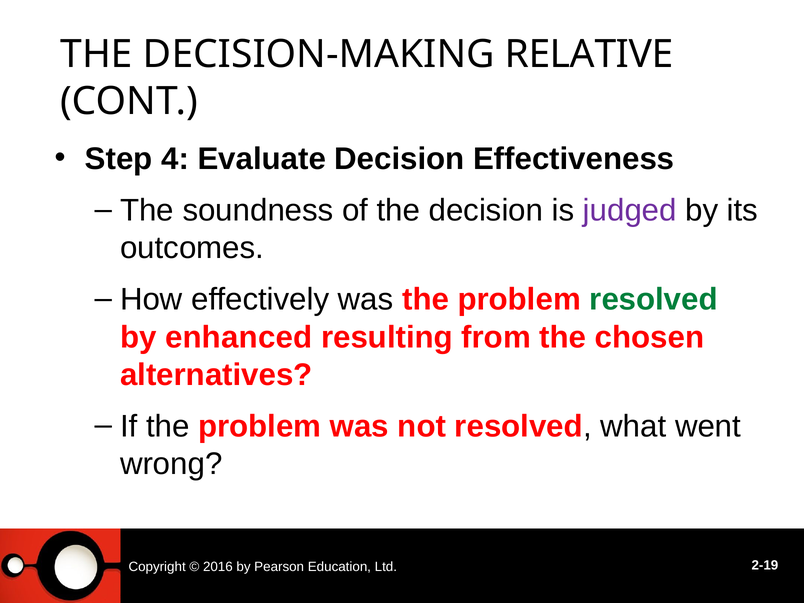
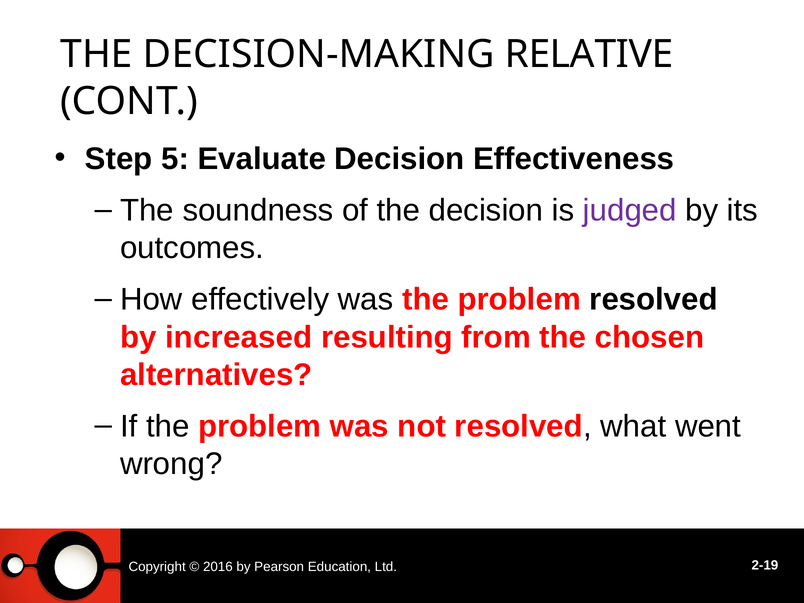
4: 4 -> 5 (175, 159)
resolved colour: green -> black (654, 300)
enhanced: enhanced -> increased (239, 337)
